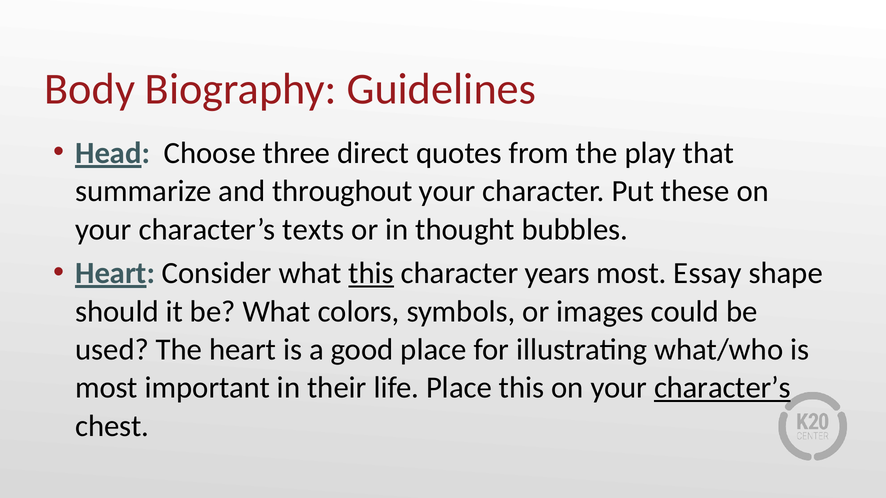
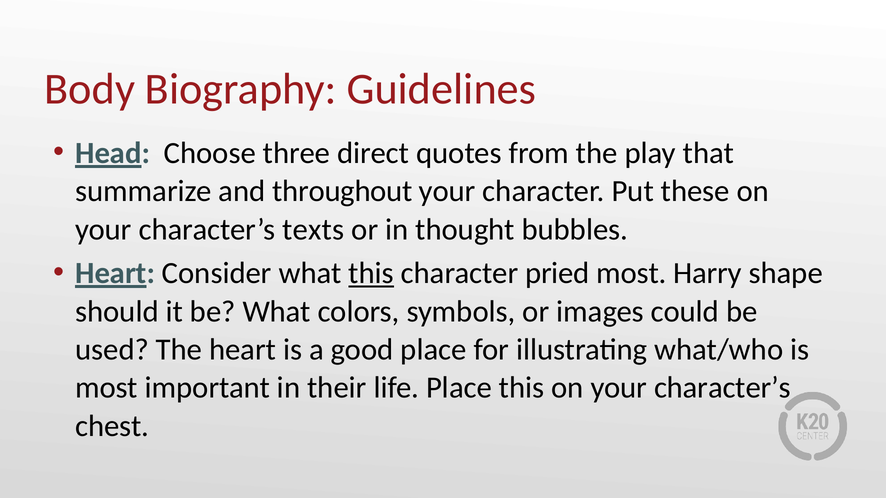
years: years -> pried (557, 274)
Essay: Essay -> Harry (708, 274)
character’s underline: present -> none (722, 388)
